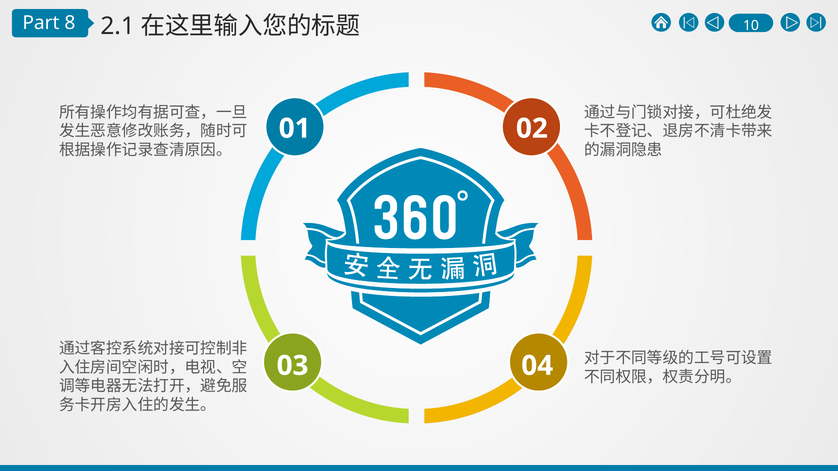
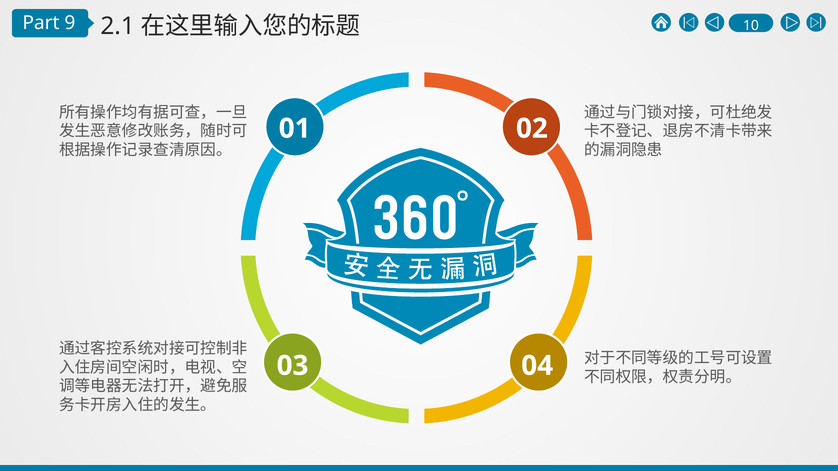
8: 8 -> 9 (70, 23)
